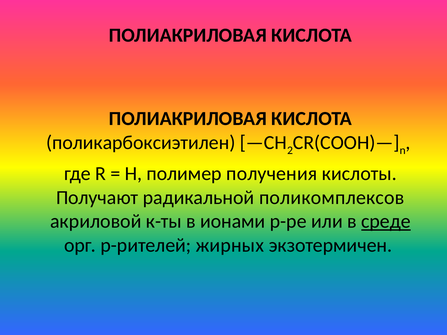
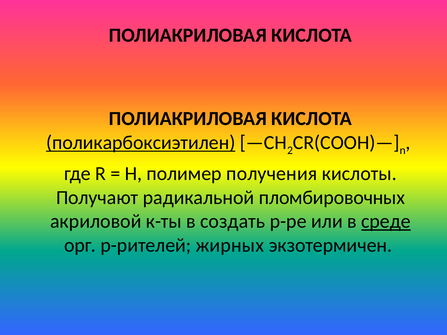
поликарбоксиэтилен underline: none -> present (141, 143)
поликомплексов: поликомплексов -> пломбировочных (332, 198)
ионами: ионами -> создать (233, 222)
